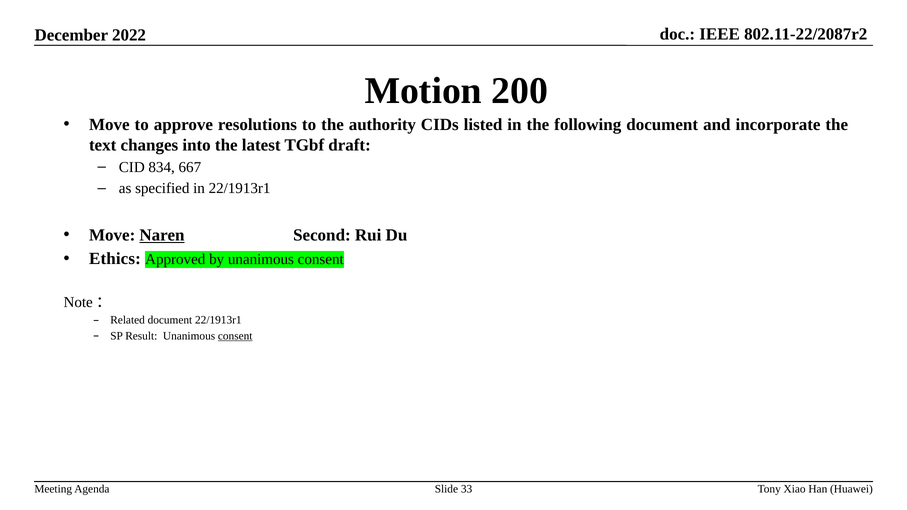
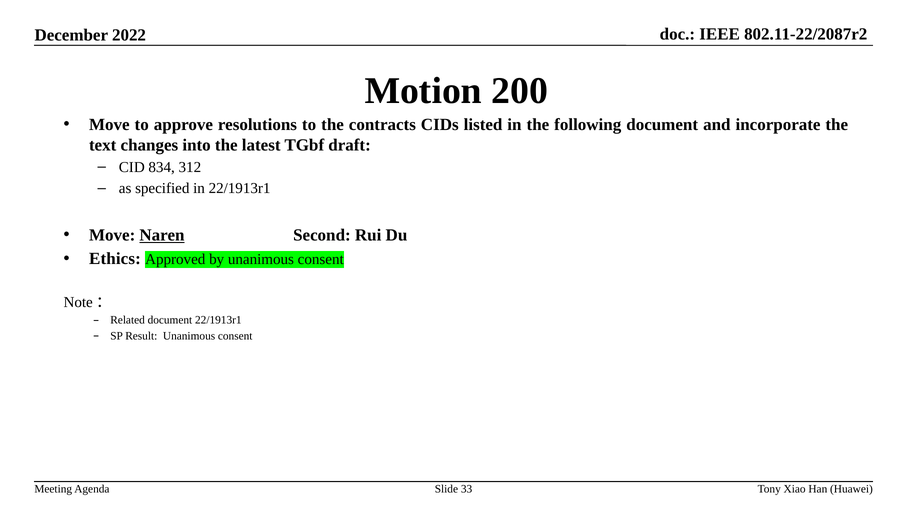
authority: authority -> contracts (382, 125)
667: 667 -> 312 (190, 167)
consent underline: present -> none (235, 336)
